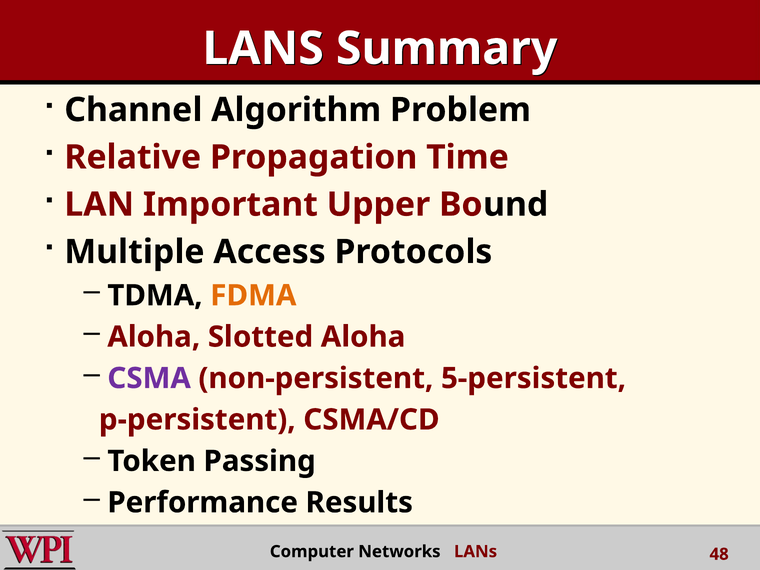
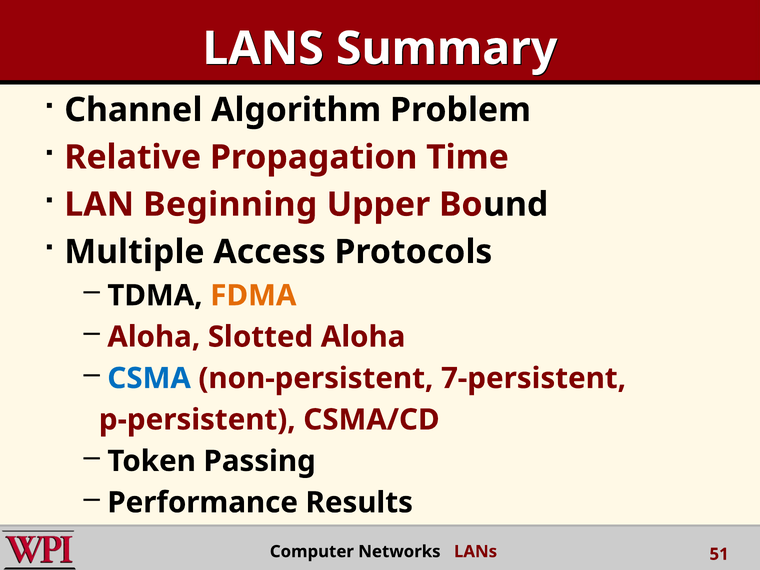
Important: Important -> Beginning (230, 205)
CSMA colour: purple -> blue (149, 378)
5-persistent: 5-persistent -> 7-persistent (534, 378)
48: 48 -> 51 (719, 554)
